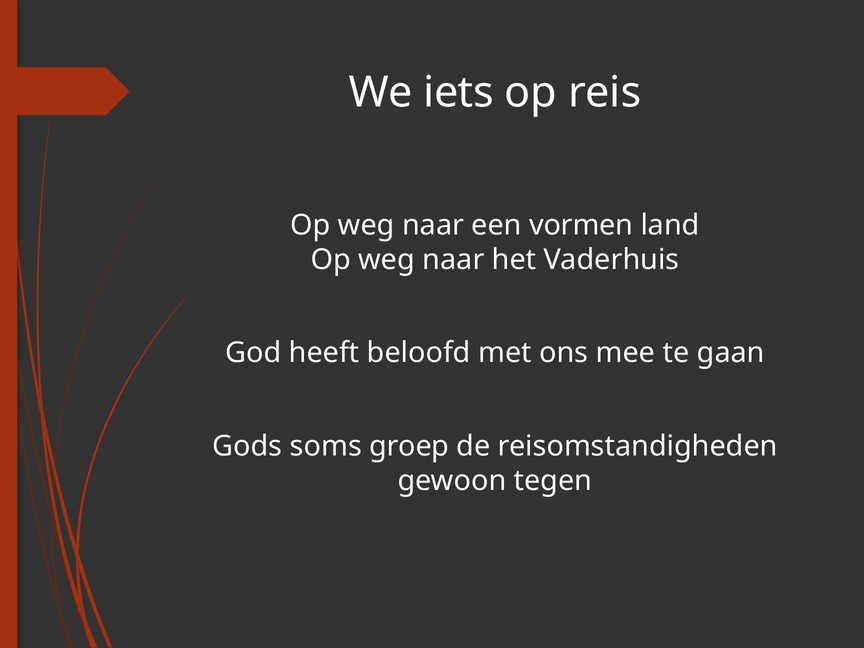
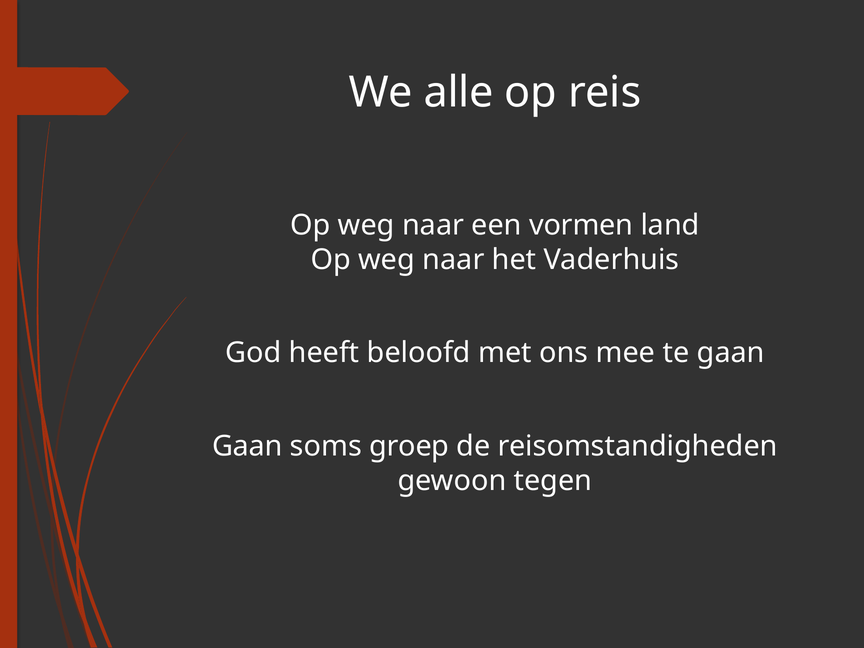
iets: iets -> alle (459, 92)
Gods: Gods -> Gaan (247, 446)
